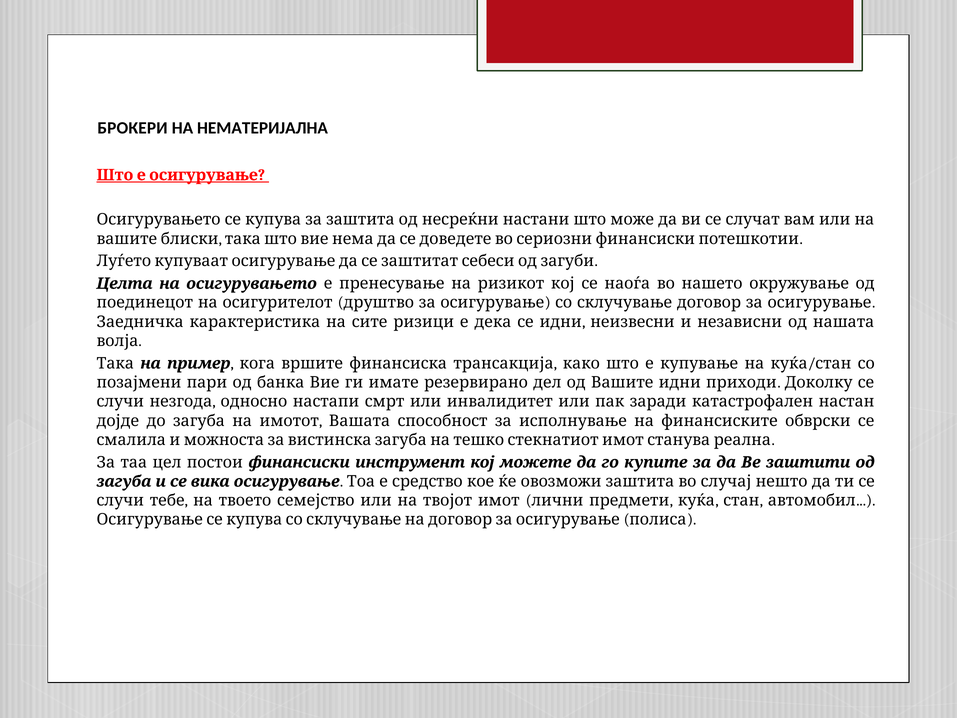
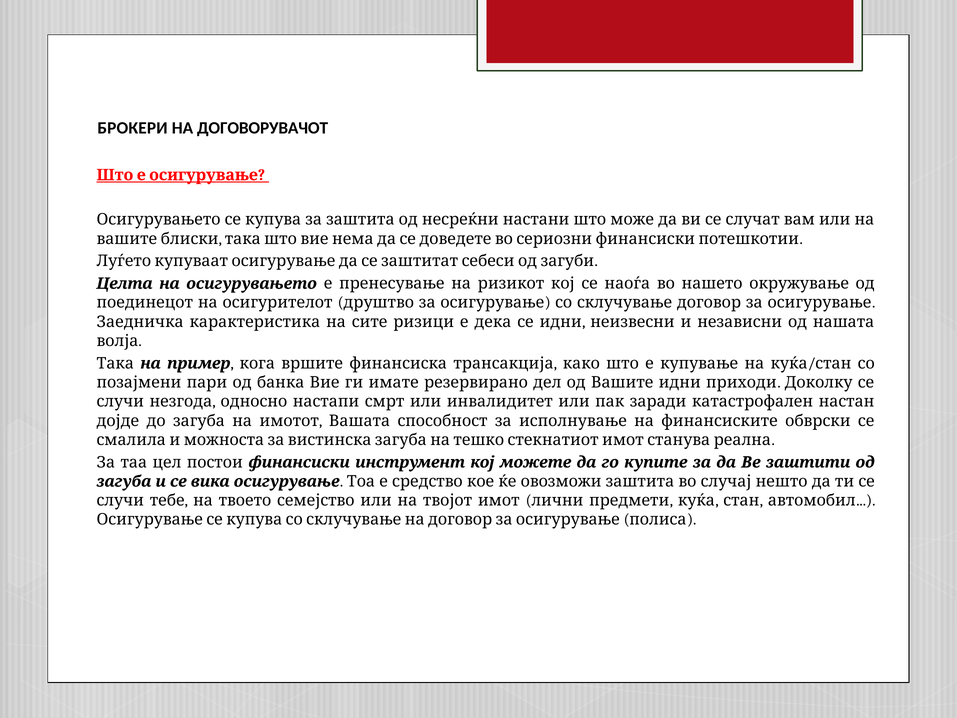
НЕМАТЕРИЈАЛНА: НЕМАТЕРИЈАЛНА -> ДОГОВОРУВАЧОТ (263, 128)
